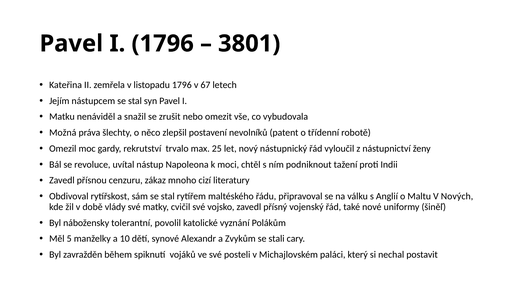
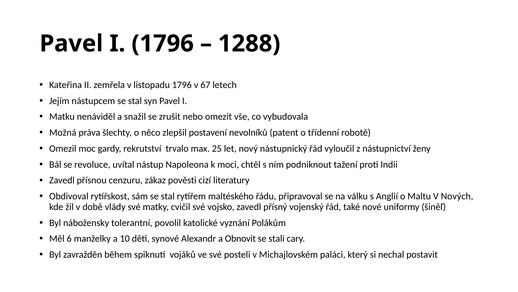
3801: 3801 -> 1288 (249, 44)
mnoho: mnoho -> pověsti (182, 180)
5: 5 -> 6 (69, 238)
Zvykům: Zvykům -> Obnovit (240, 238)
